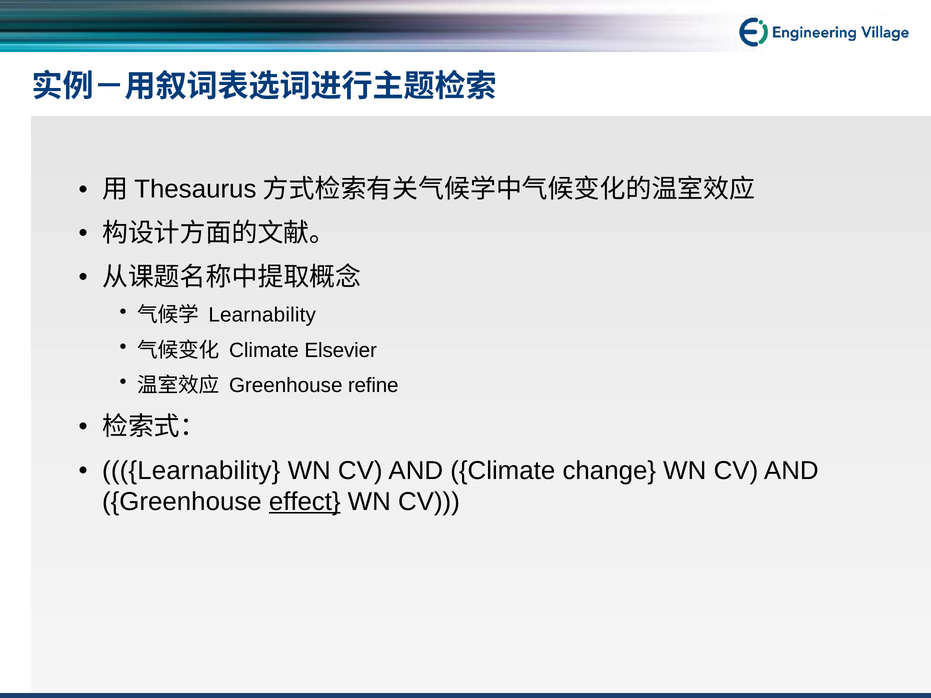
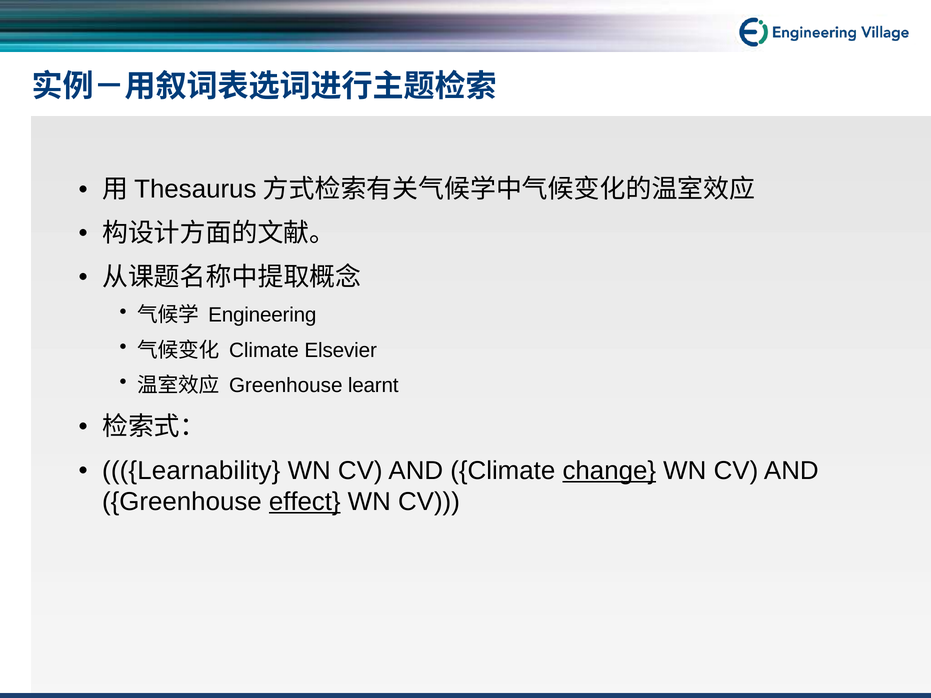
Learnability: Learnability -> Engineering (262, 315)
refine: refine -> learnt (373, 386)
change underline: none -> present (609, 471)
